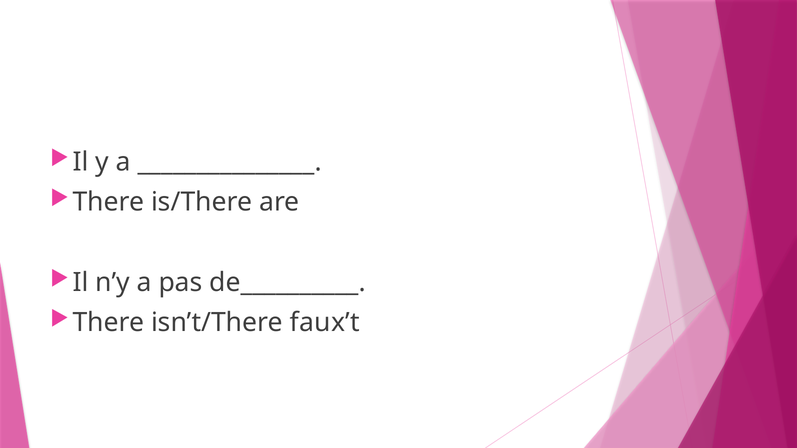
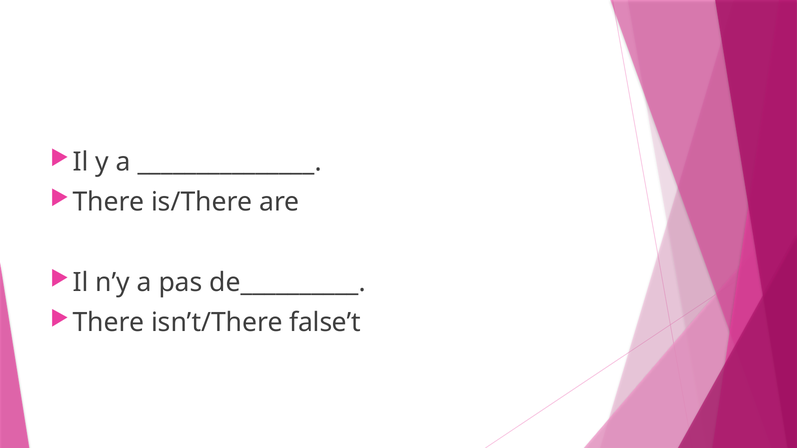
faux’t: faux’t -> false’t (325, 323)
